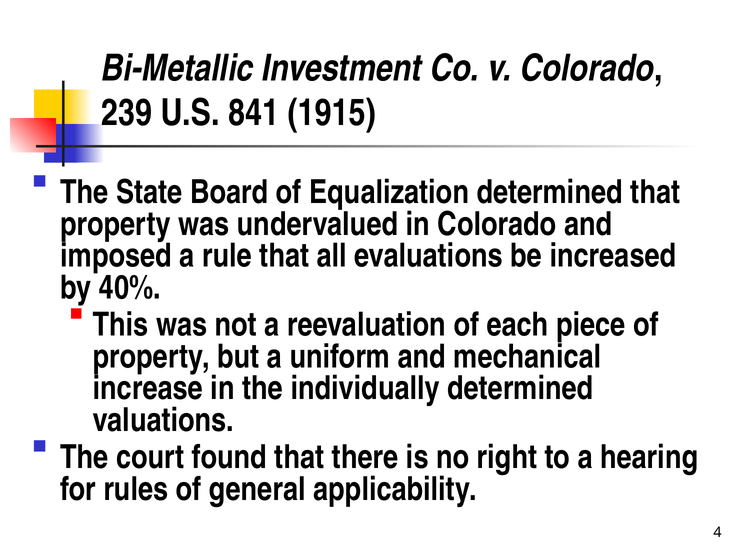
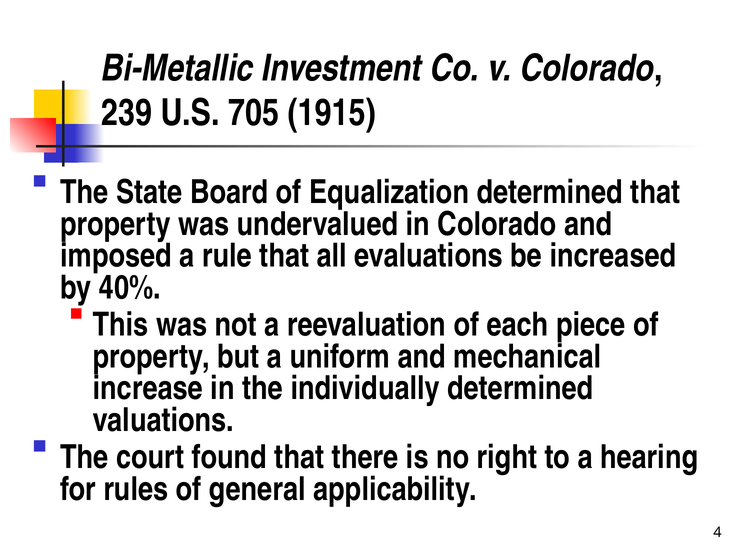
841: 841 -> 705 (254, 113)
